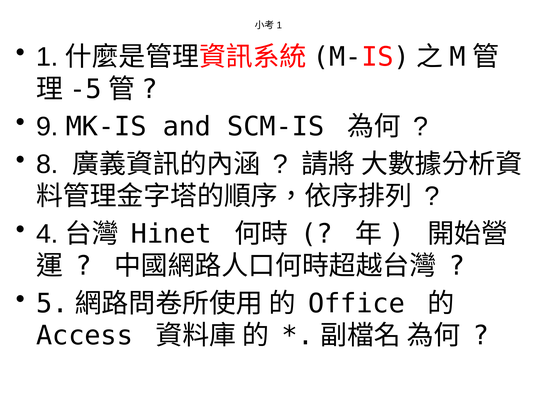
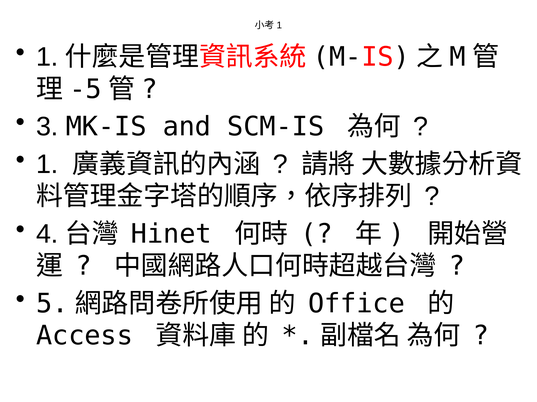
9: 9 -> 3 (47, 127)
8: 8 -> 1 (47, 165)
